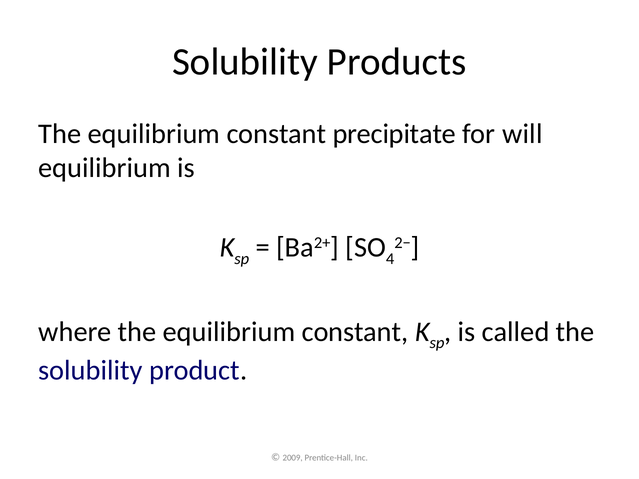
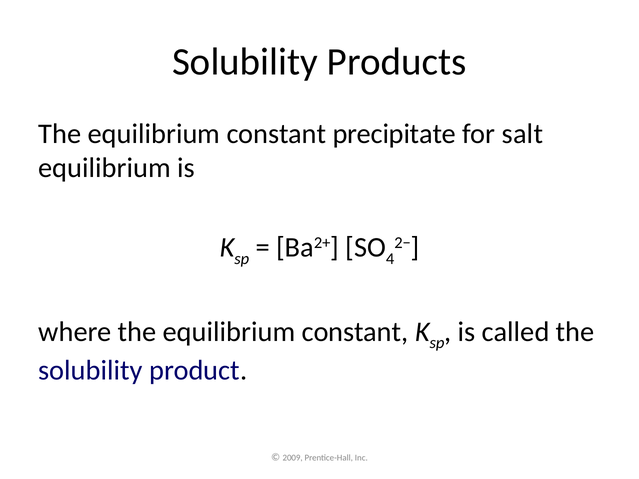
will: will -> salt (522, 134)
